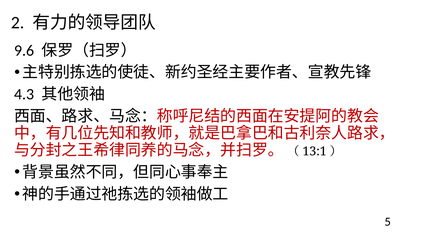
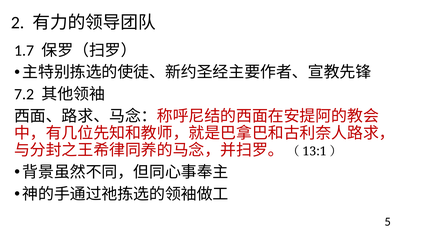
9.6: 9.6 -> 1.7 (24, 51)
4.3: 4.3 -> 7.2 (24, 94)
